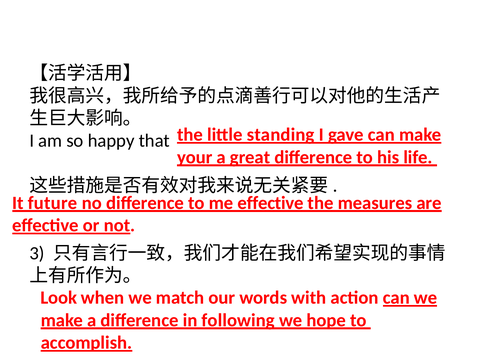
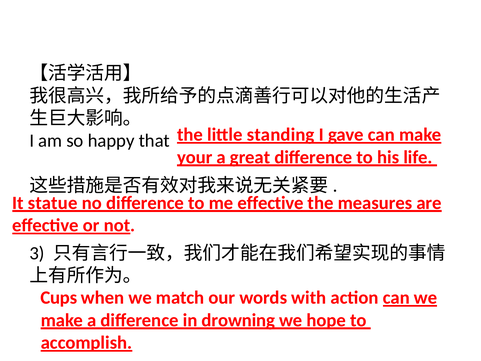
future: future -> statue (53, 203)
Look: Look -> Cups (59, 298)
following: following -> drowning (238, 320)
